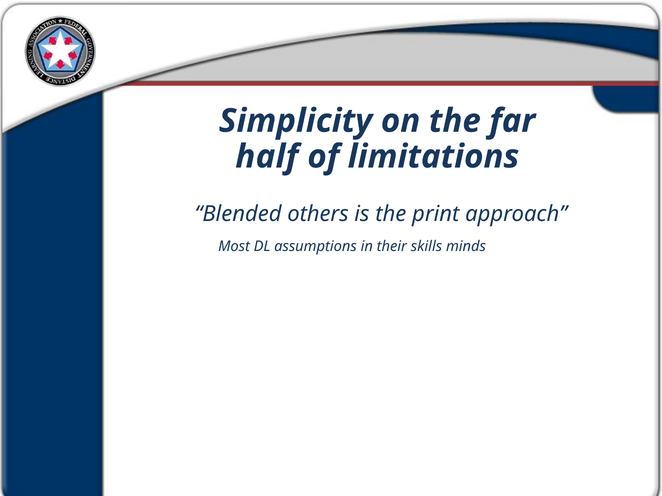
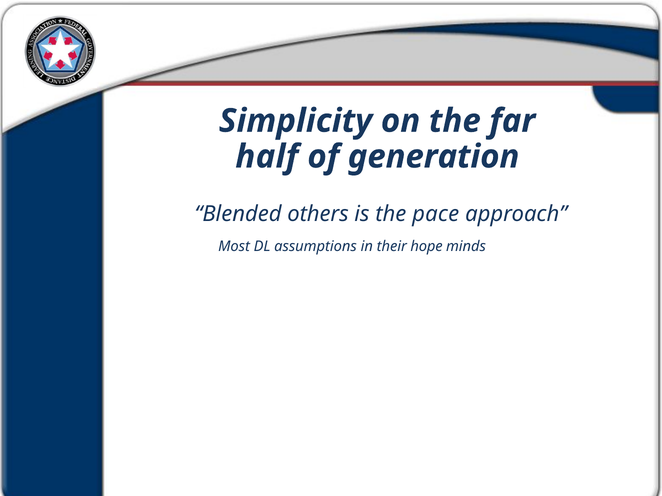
limitations: limitations -> generation (434, 157)
print: print -> pace (436, 214)
skills: skills -> hope (427, 247)
